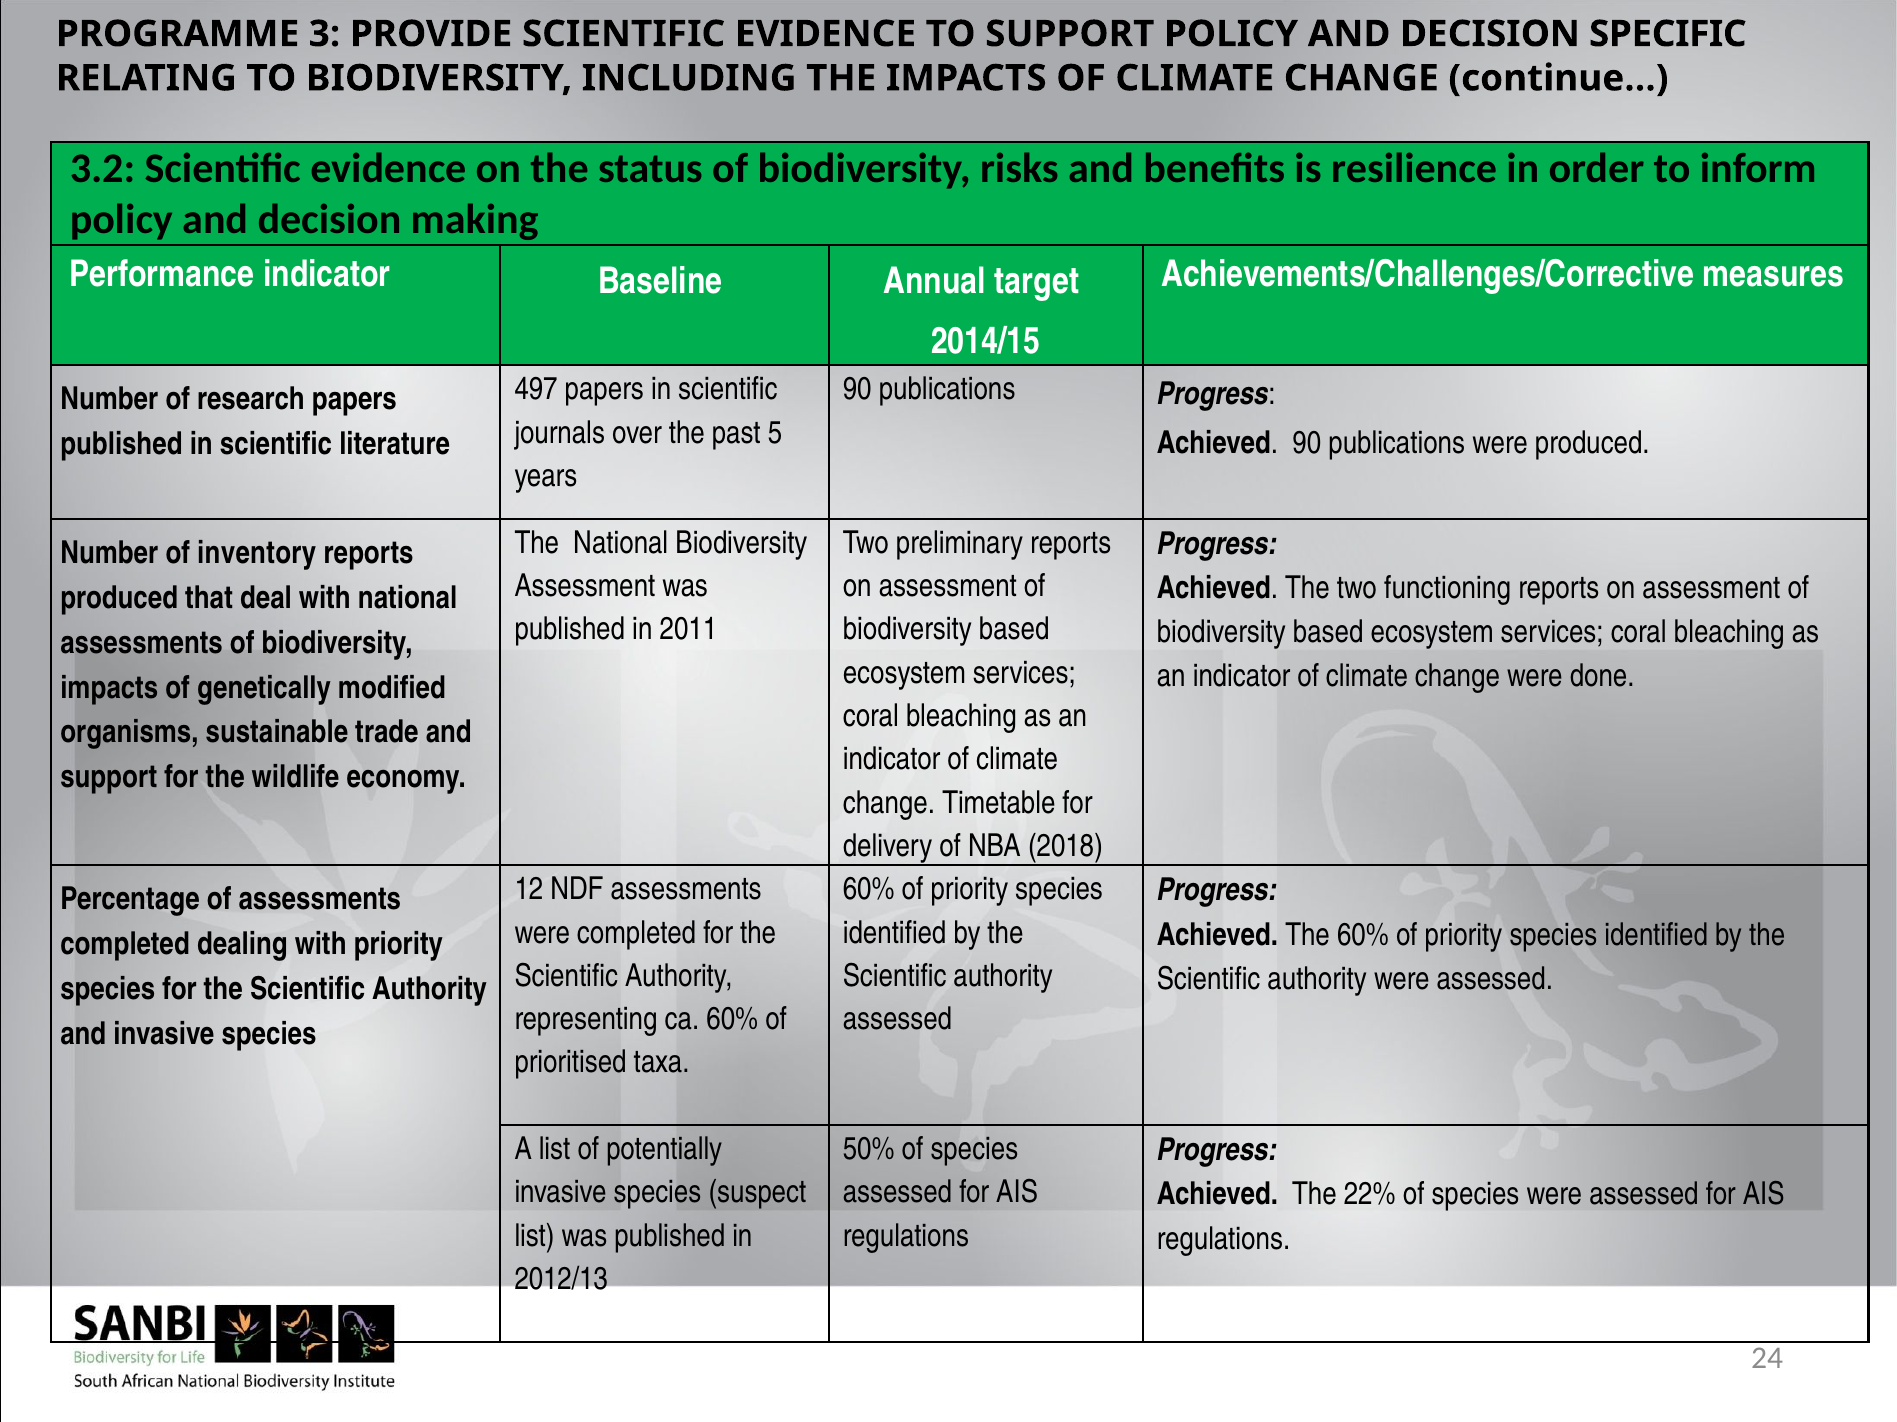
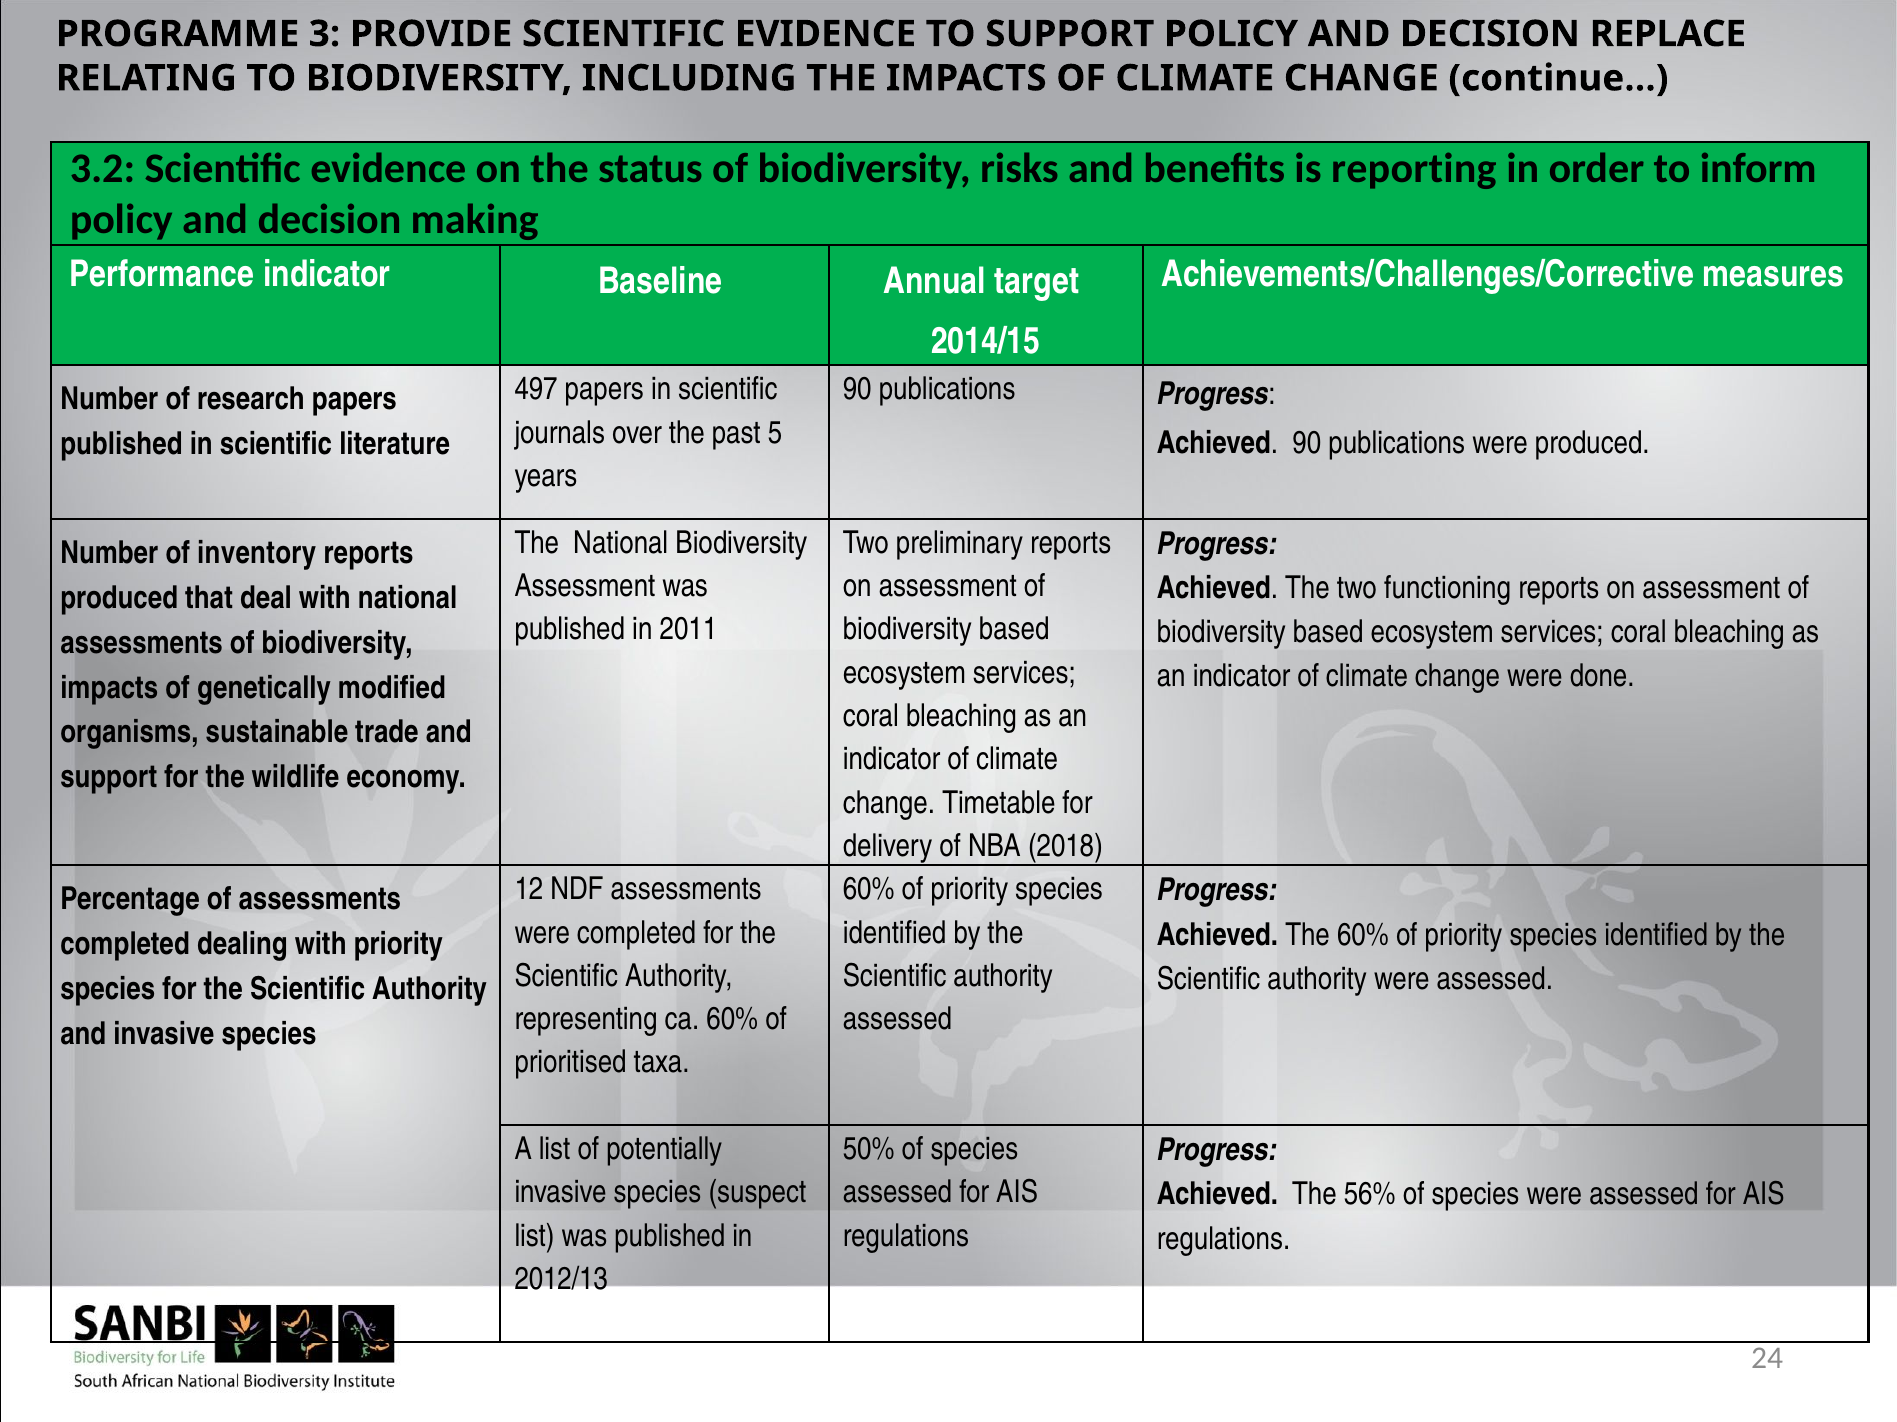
SPECIFIC: SPECIFIC -> REPLACE (1668, 34)
resilience: resilience -> reporting (1414, 169)
22%: 22% -> 56% (1370, 1195)
